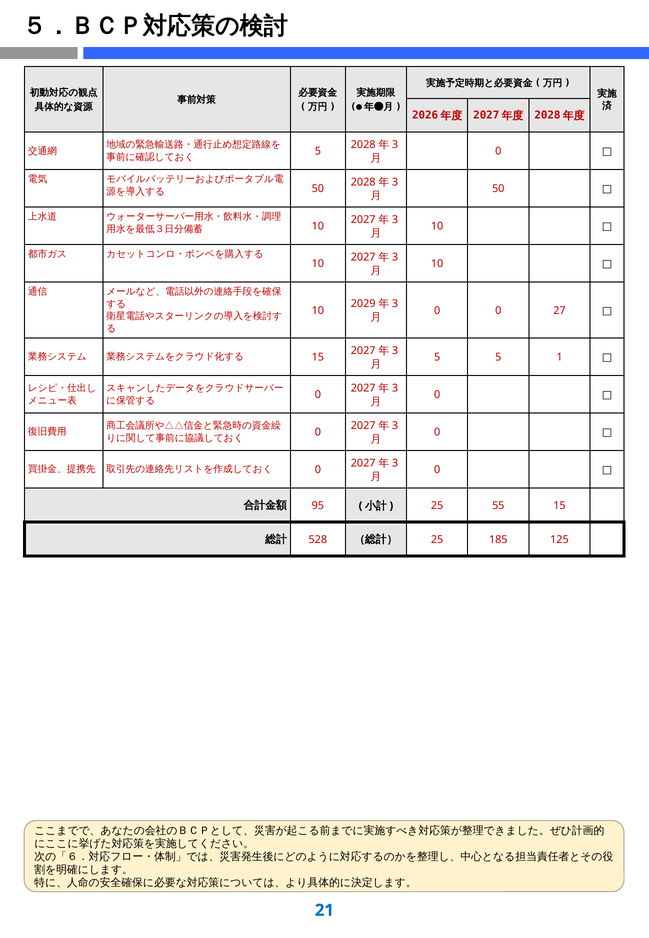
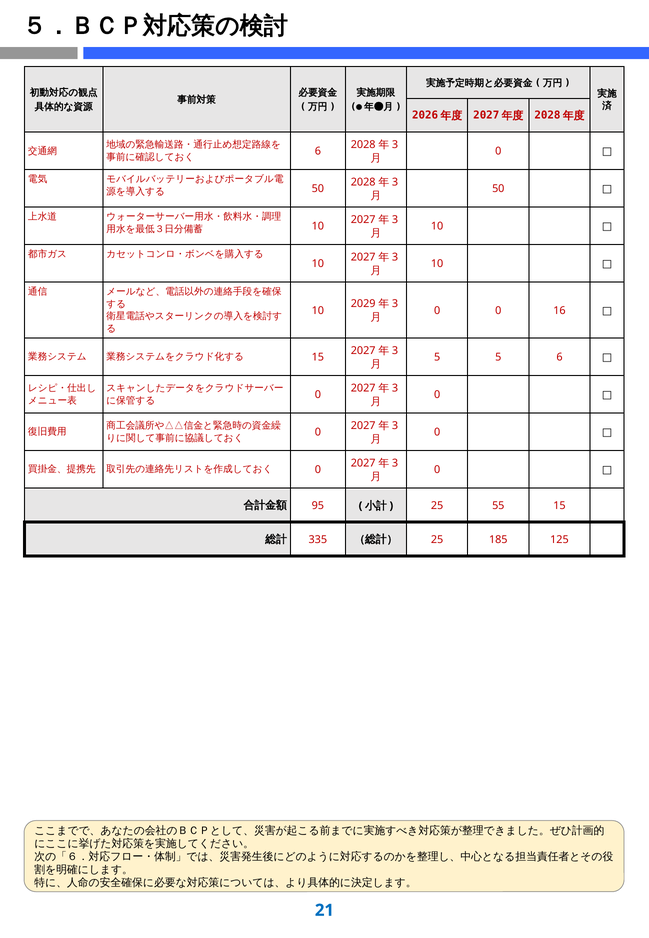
5: 5 -> 6 (318, 151)
27: 27 -> 16 (560, 310)
5 1: 1 -> 6 (560, 357)
528: 528 -> 335 (318, 539)
